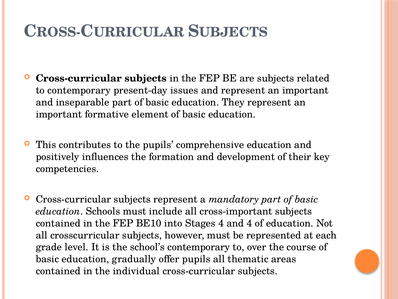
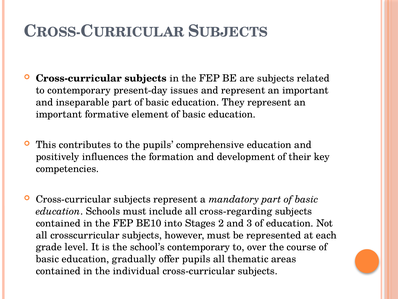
cross-important: cross-important -> cross-regarding (236, 211)
Stages 4: 4 -> 2 (221, 223)
and 4: 4 -> 3 (249, 223)
